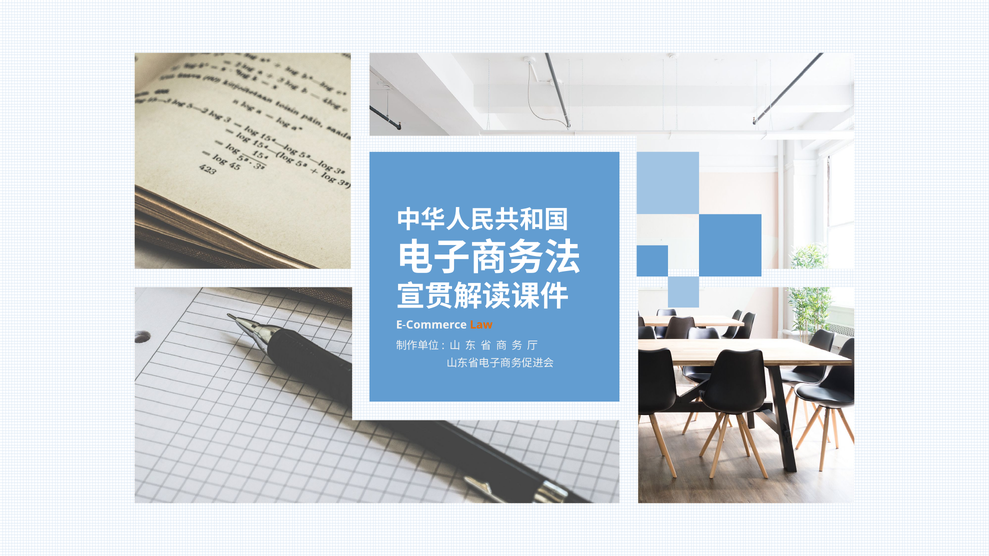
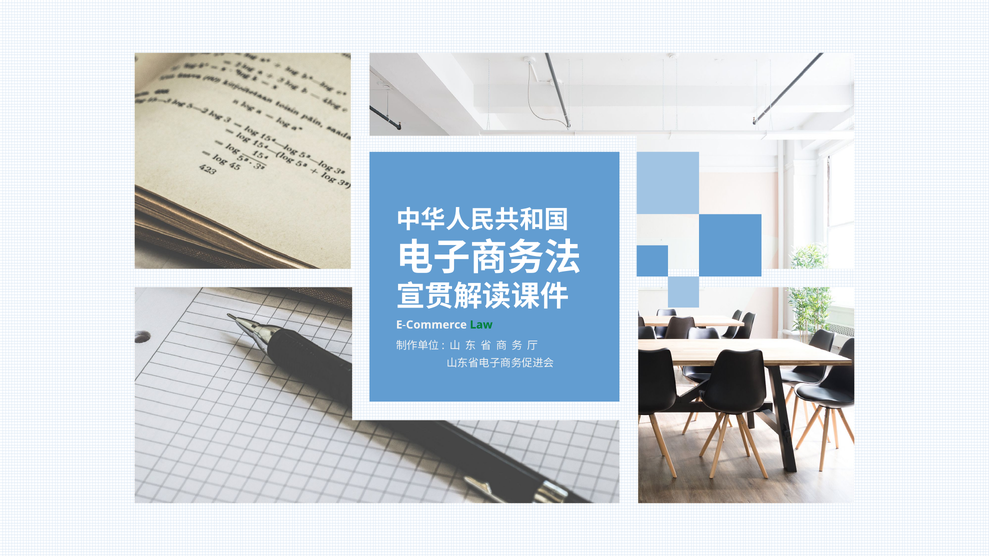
Law colour: orange -> green (481, 325)
